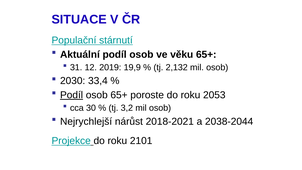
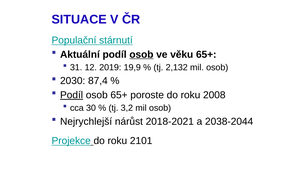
osob underline: none -> present (141, 54)
33,4: 33,4 -> 87,4 (98, 81)
2053: 2053 -> 2008 (214, 95)
